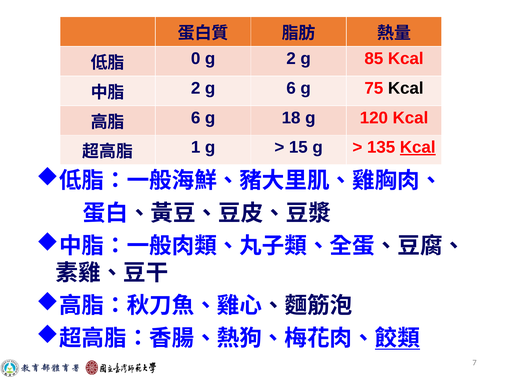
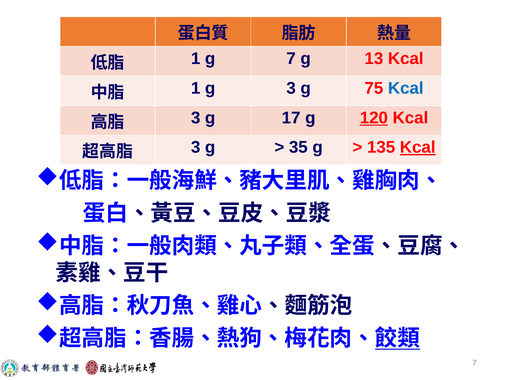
0: 0 -> 1 (196, 59)
g 2: 2 -> 7 (291, 59)
85: 85 -> 13 (374, 59)
2: 2 -> 1 (196, 88)
g 6: 6 -> 3 (291, 88)
Kcal colour: black -> blue (406, 88)
6: 6 -> 3 (196, 118)
18: 18 -> 17 (291, 118)
120 underline: none -> present (374, 118)
1: 1 -> 3 (196, 147)
15: 15 -> 35 (298, 147)
